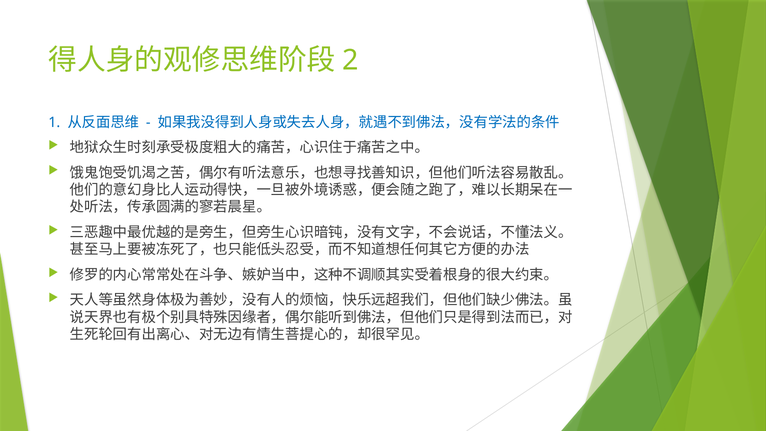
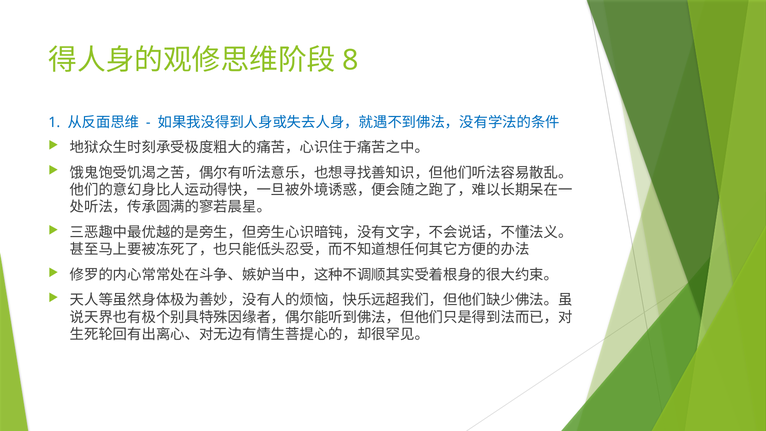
2: 2 -> 8 (351, 60)
